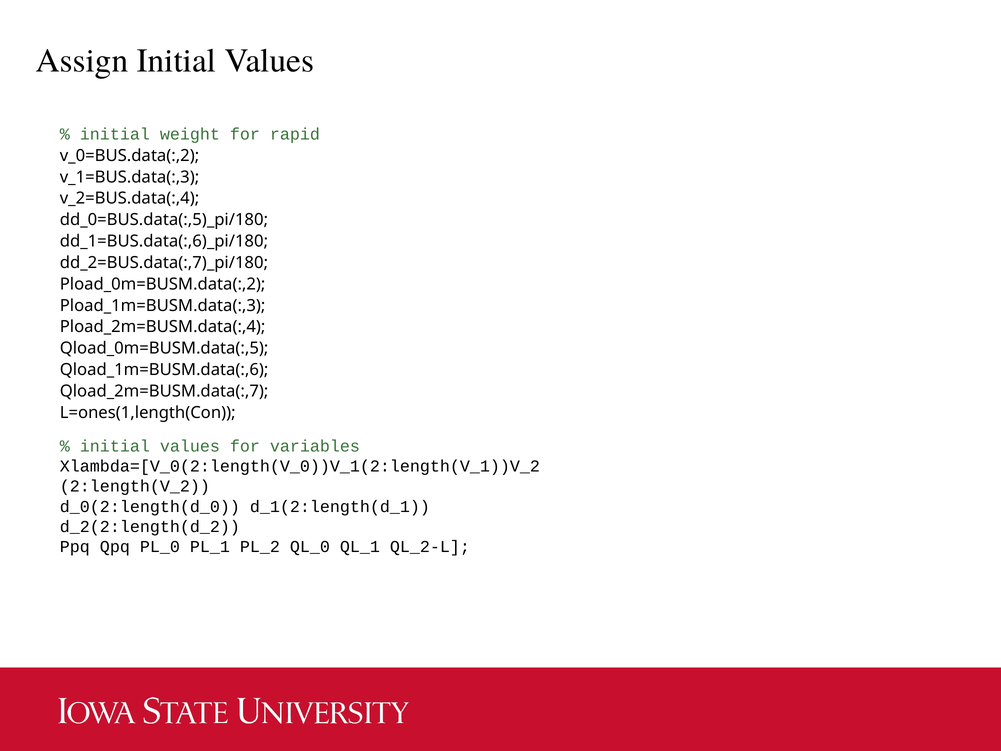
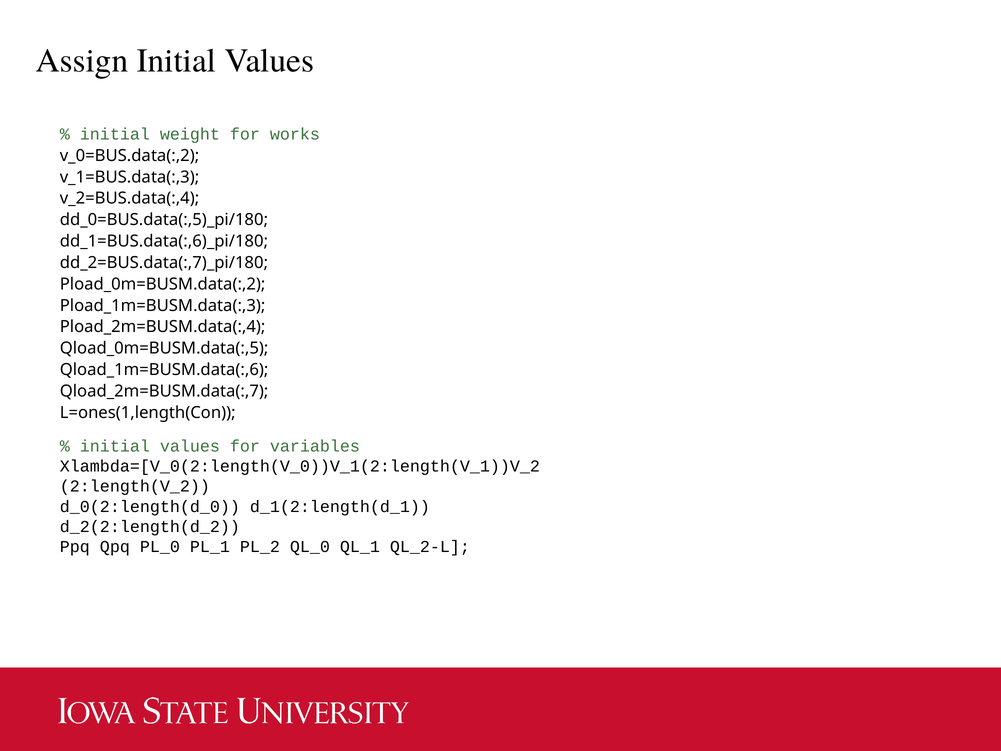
rapid: rapid -> works (295, 134)
